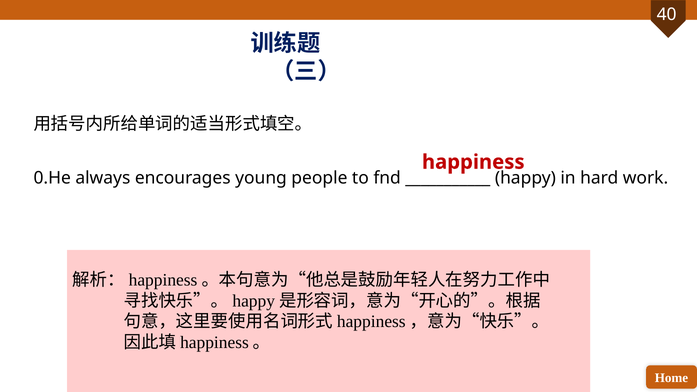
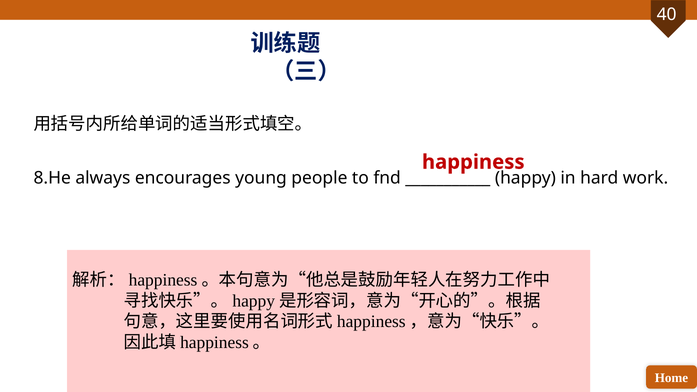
0.He: 0.He -> 8.He (52, 178)
